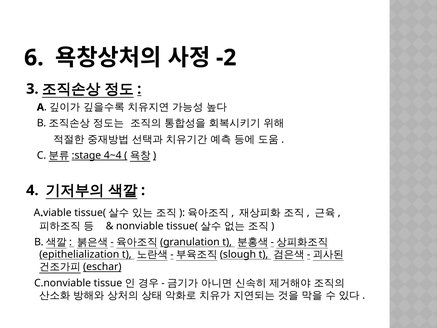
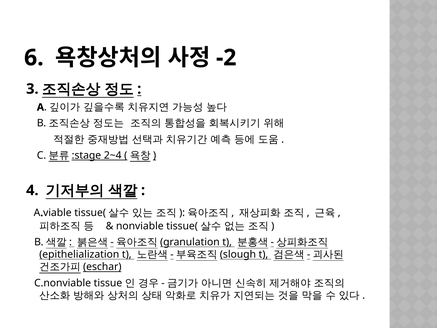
4~4: 4~4 -> 2~4 (113, 155)
